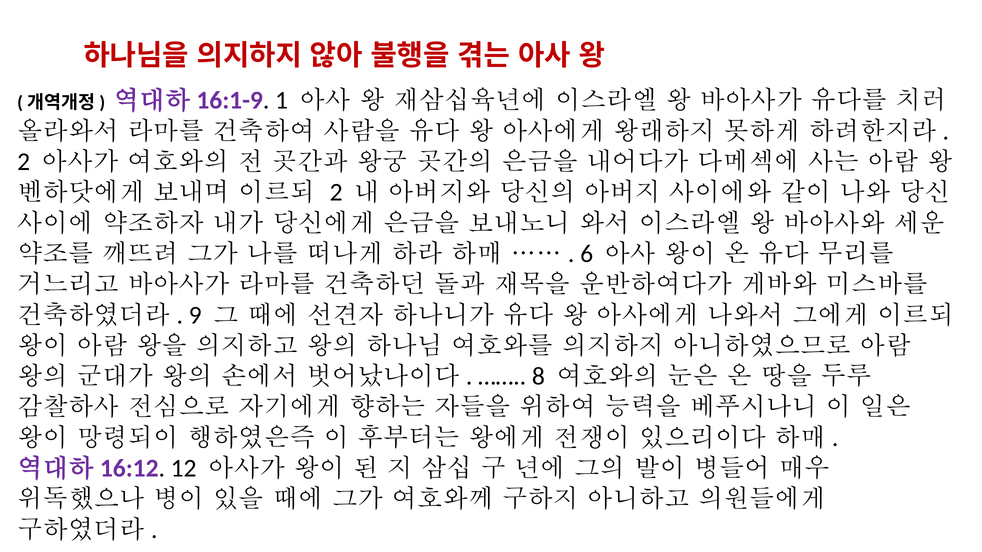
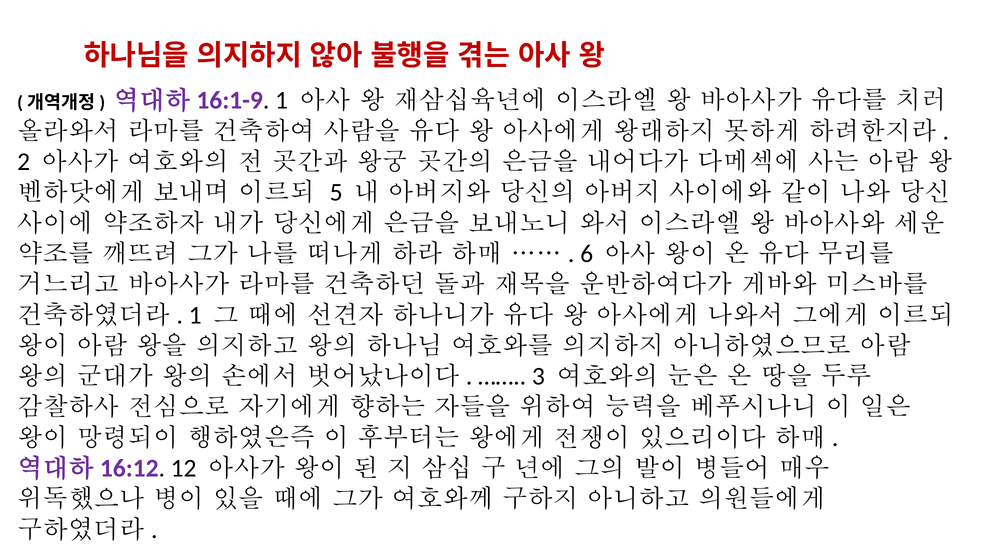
2: 2 -> 5 (336, 193)
9: 9 -> 1 (195, 315)
8: 8 -> 3 (538, 377)
